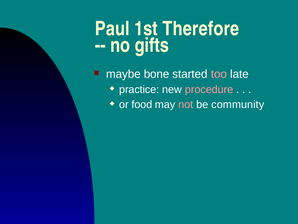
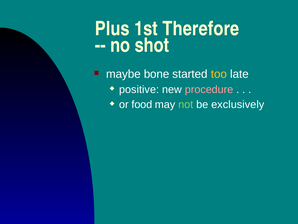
Paul: Paul -> Plus (112, 29)
gifts: gifts -> shot (152, 45)
too colour: pink -> yellow (219, 74)
practice: practice -> positive (139, 89)
not colour: pink -> light green (186, 104)
community: community -> exclusively (238, 104)
